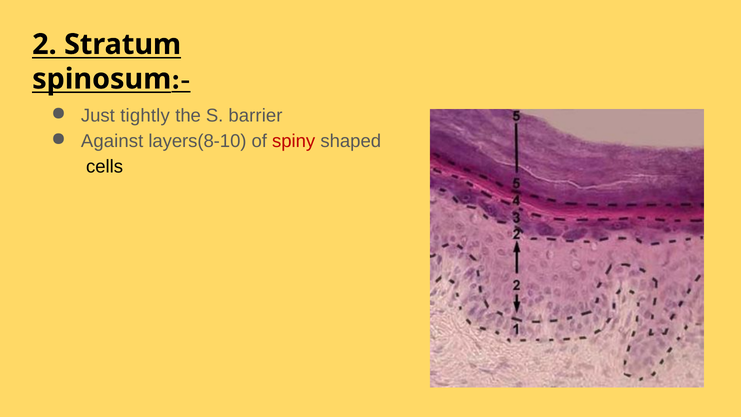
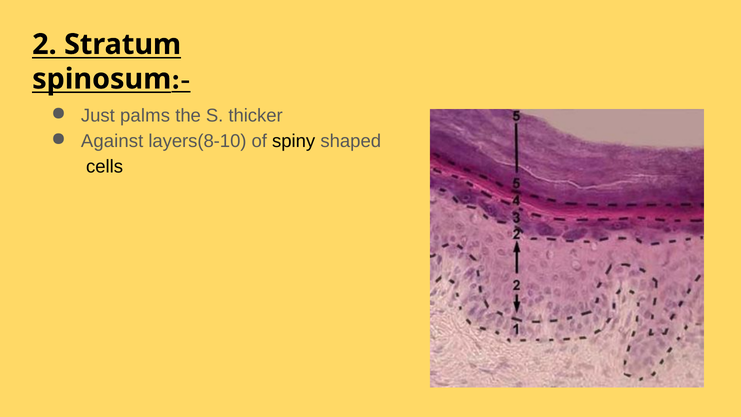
tightly: tightly -> palms (145, 116)
barrier: barrier -> thicker (256, 116)
spiny colour: red -> black (294, 141)
